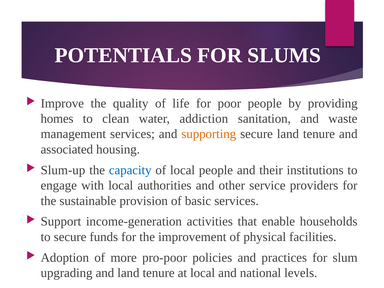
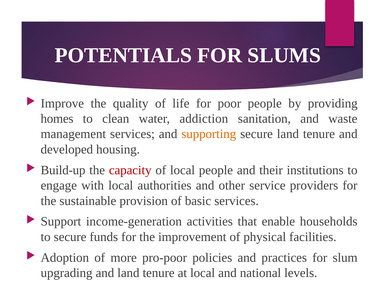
associated: associated -> developed (67, 149)
Slum-up: Slum-up -> Build-up (63, 170)
capacity colour: blue -> red (130, 170)
